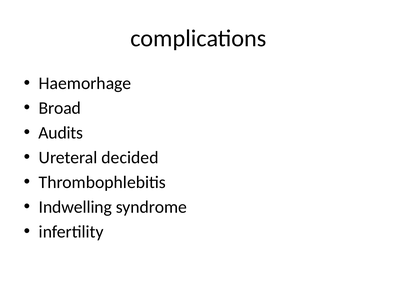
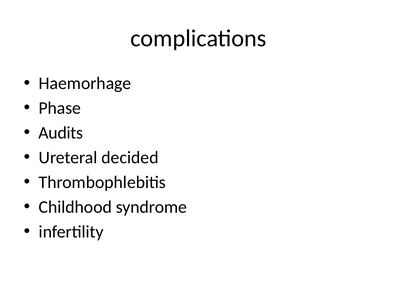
Broad: Broad -> Phase (60, 108)
Indwelling: Indwelling -> Childhood (75, 207)
